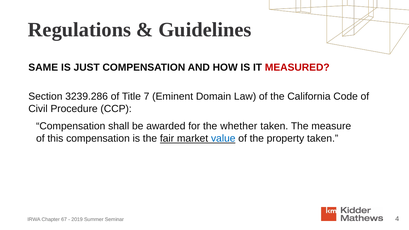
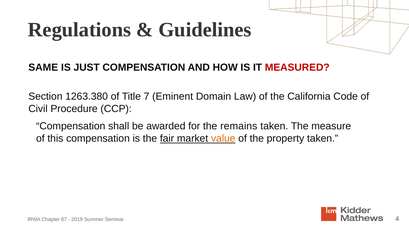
3239.286: 3239.286 -> 1263.380 (87, 96)
whether: whether -> remains (239, 126)
value colour: blue -> orange (223, 139)
